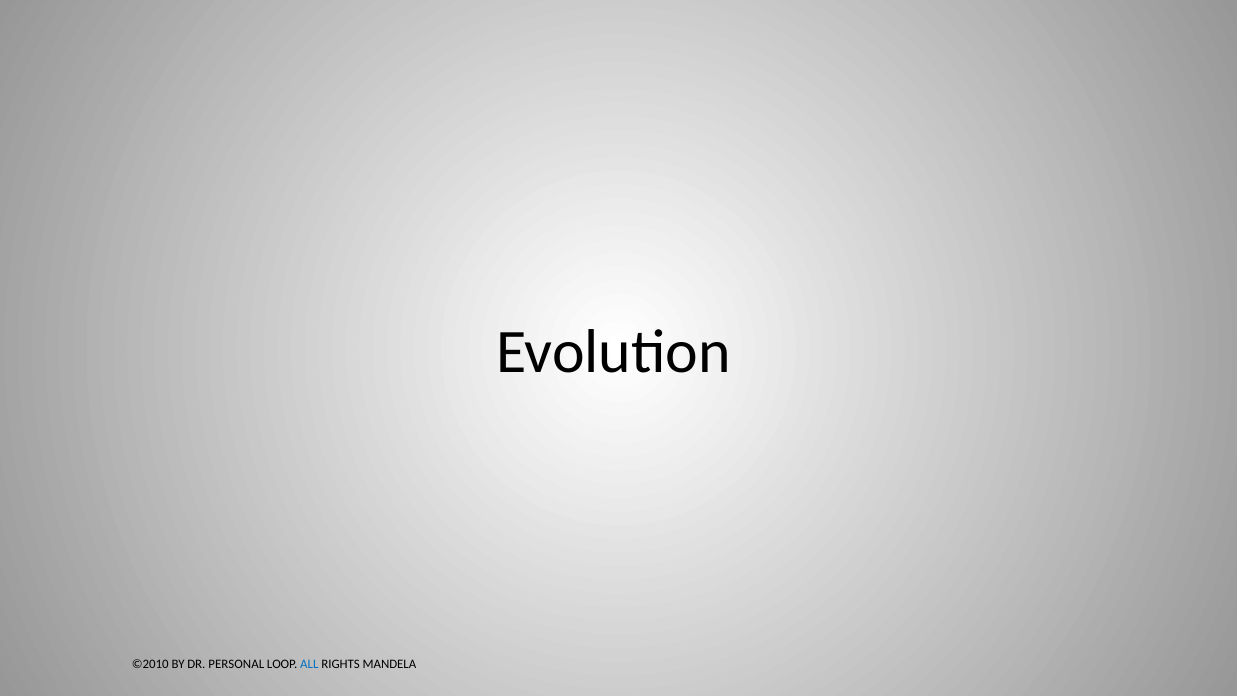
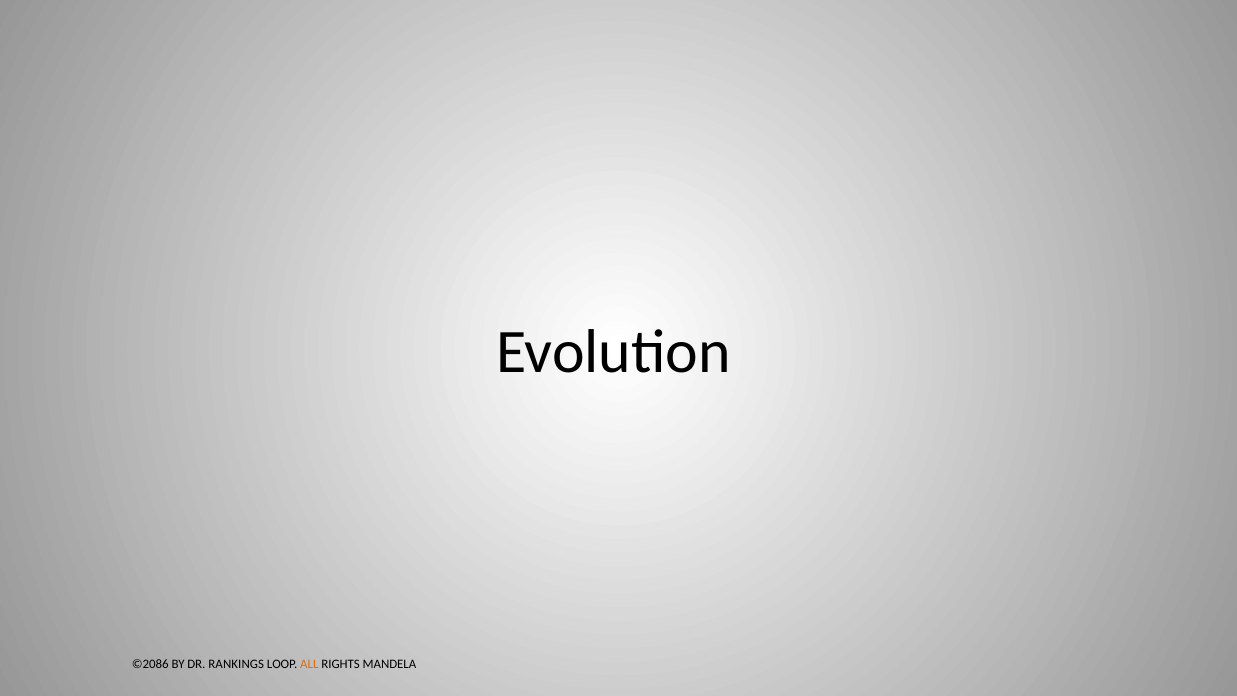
©2010: ©2010 -> ©2086 (150, 664)
PERSONAL: PERSONAL -> RANKINGS (236, 664)
ALL colour: blue -> orange (309, 664)
